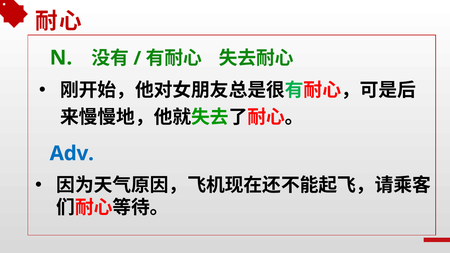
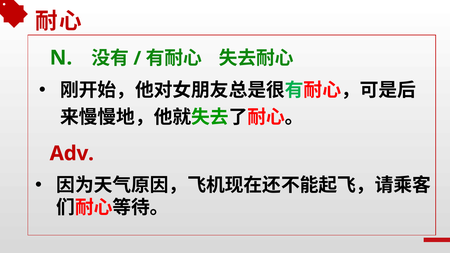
Adv colour: blue -> red (72, 154)
